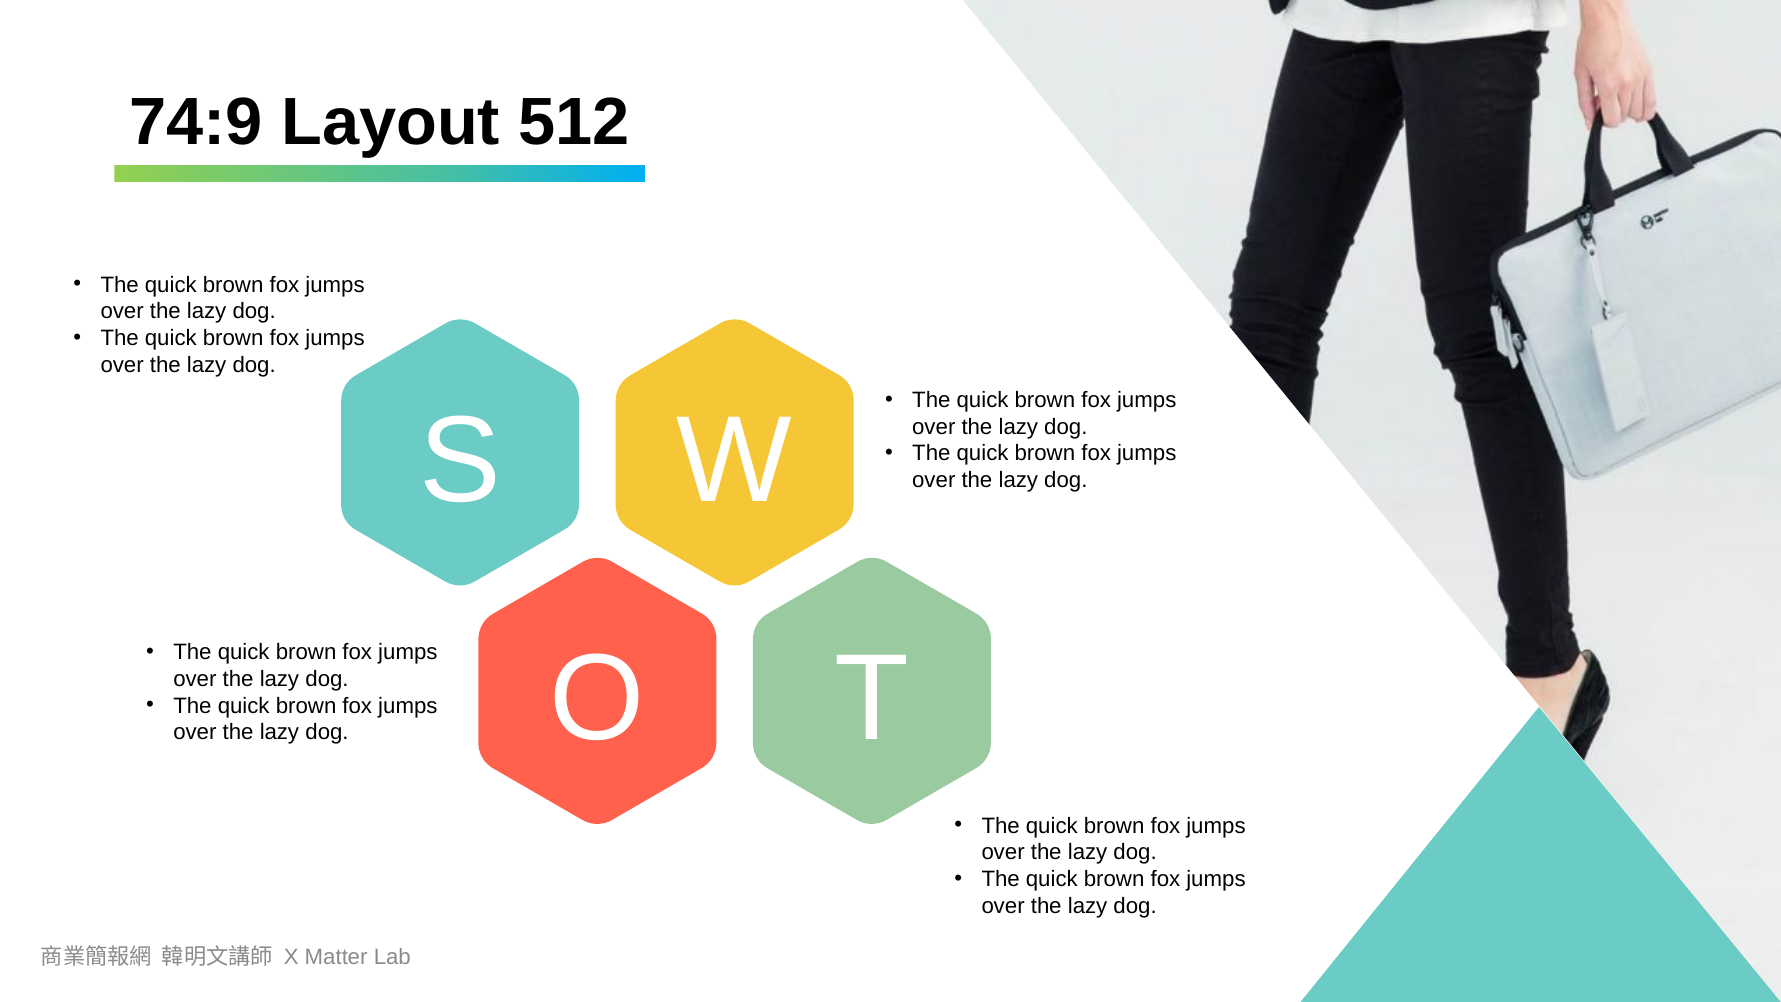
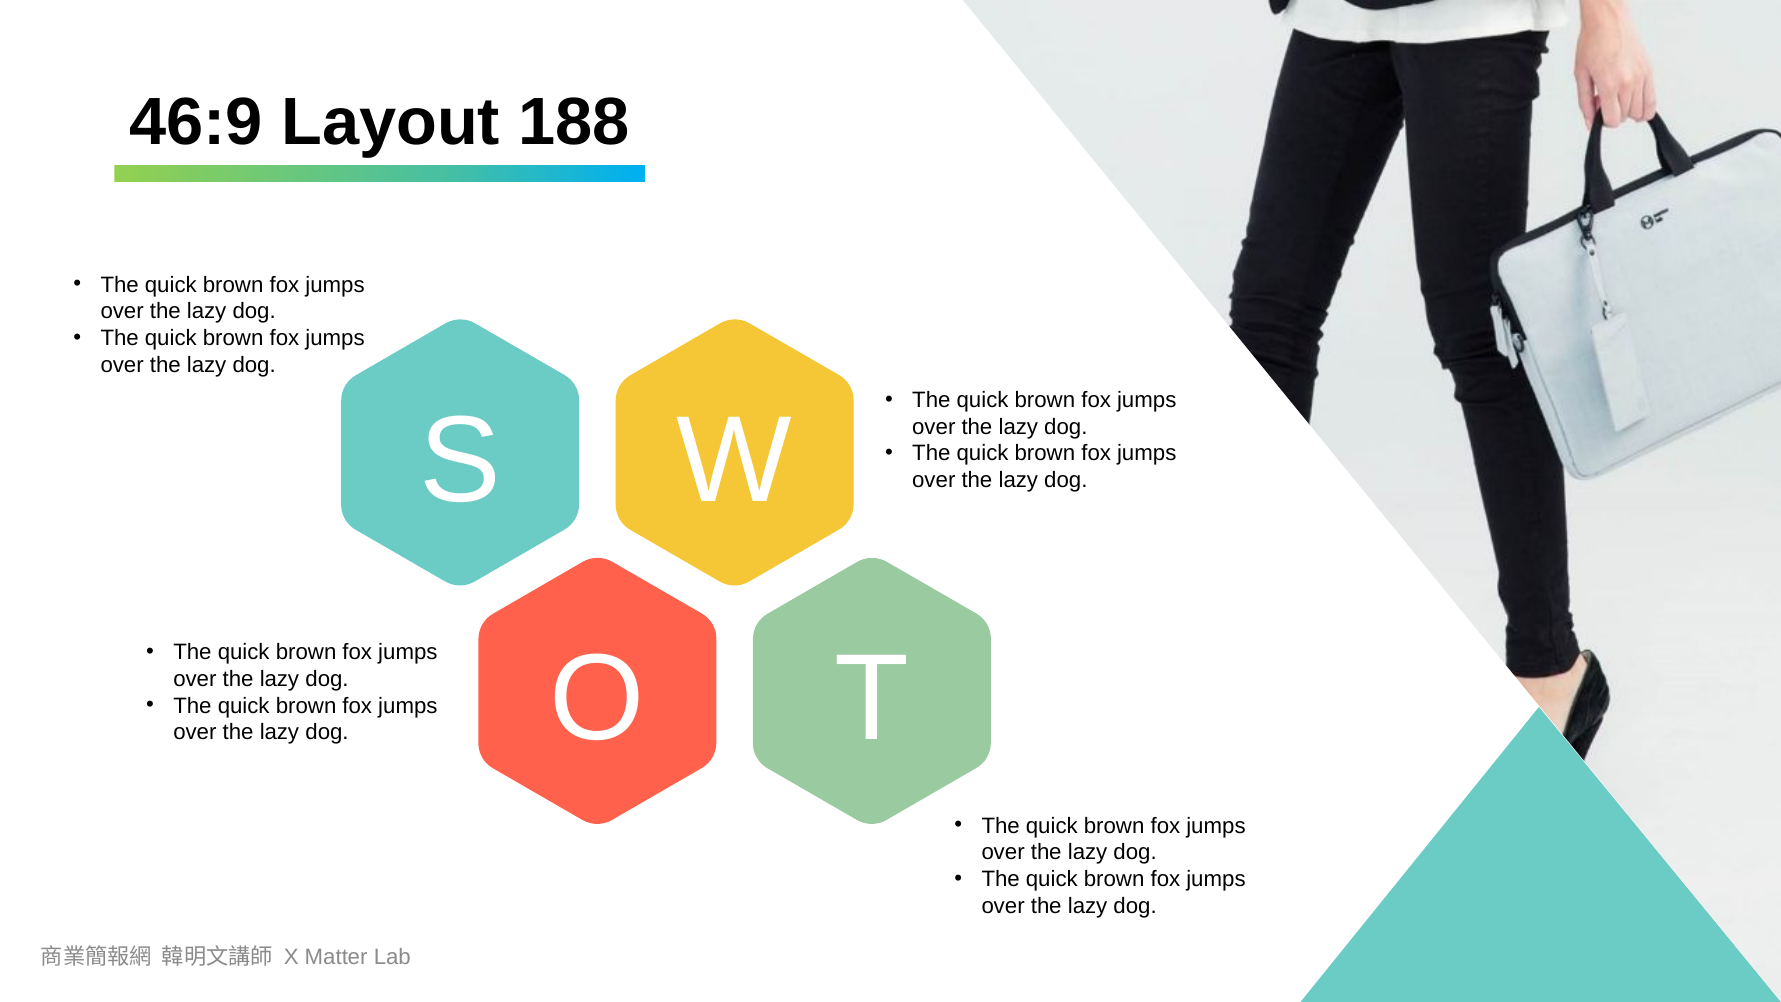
74:9: 74:9 -> 46:9 (196, 122)
512: 512 -> 188 (574, 122)
